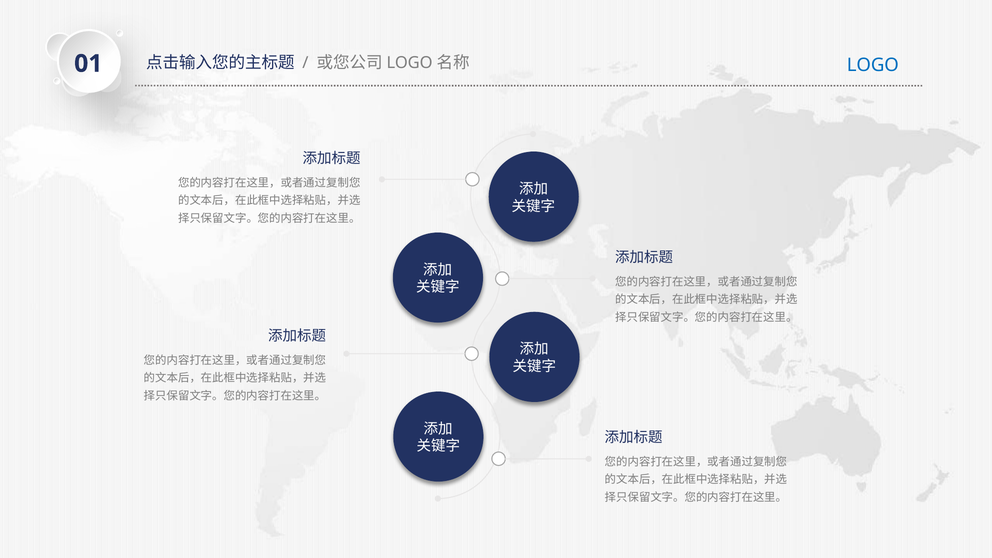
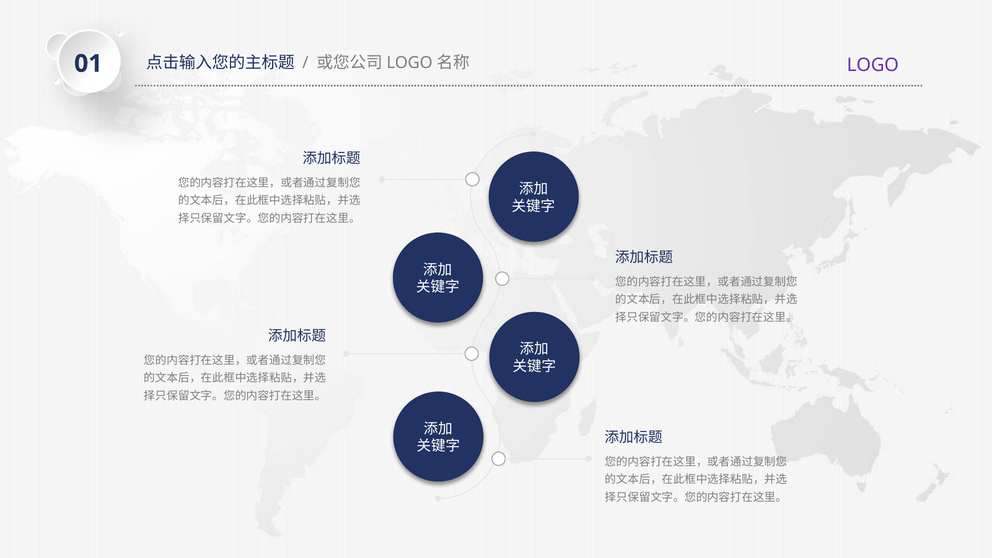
LOGO colour: blue -> purple (873, 65)
